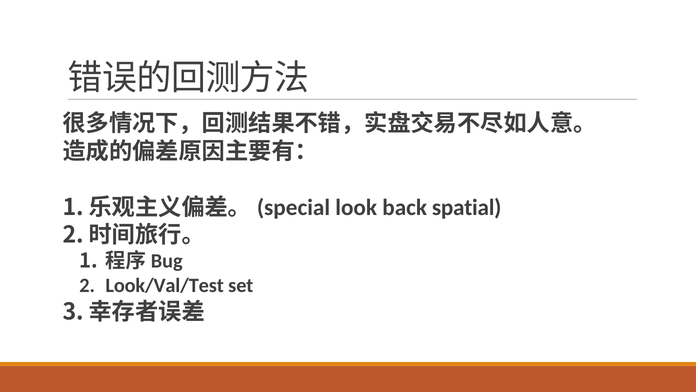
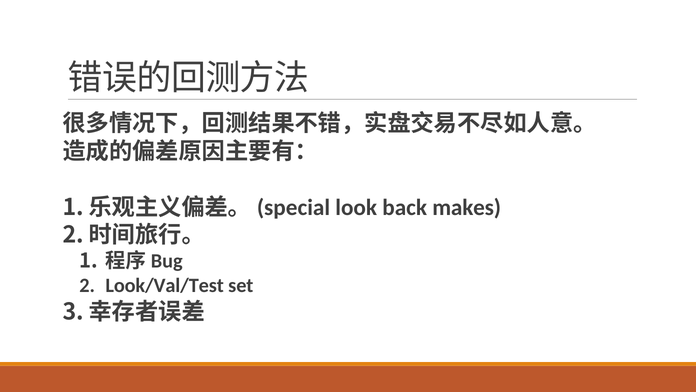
spatial: spatial -> makes (467, 207)
